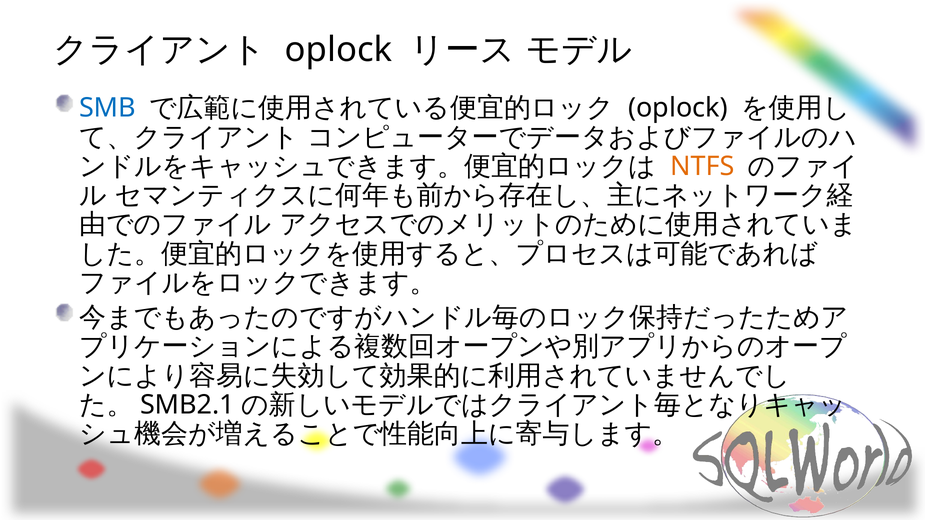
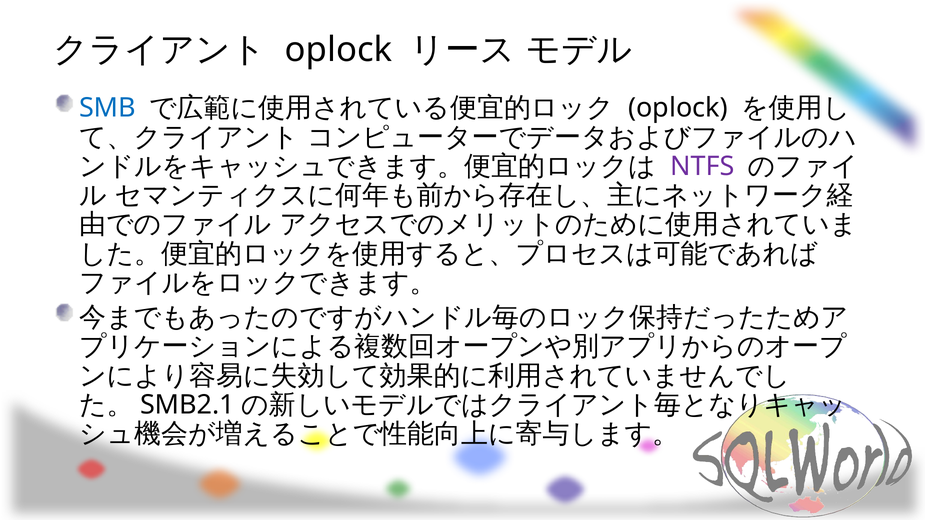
NTFS colour: orange -> purple (702, 166)
